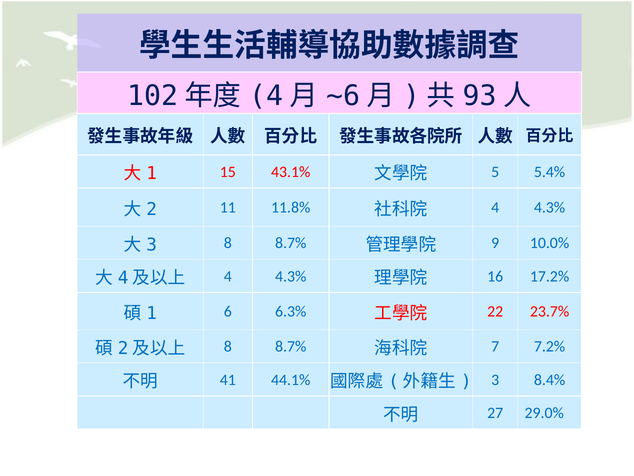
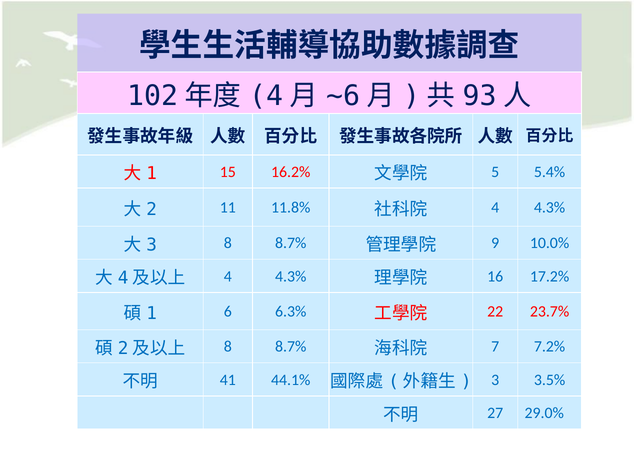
43.1%: 43.1% -> 16.2% (291, 172)
8.4%: 8.4% -> 3.5% (550, 379)
